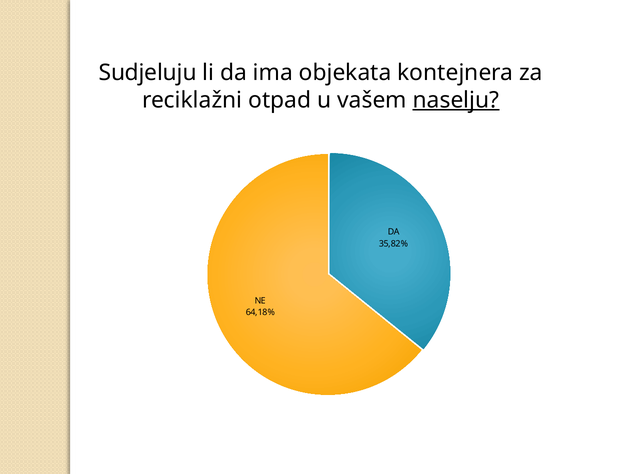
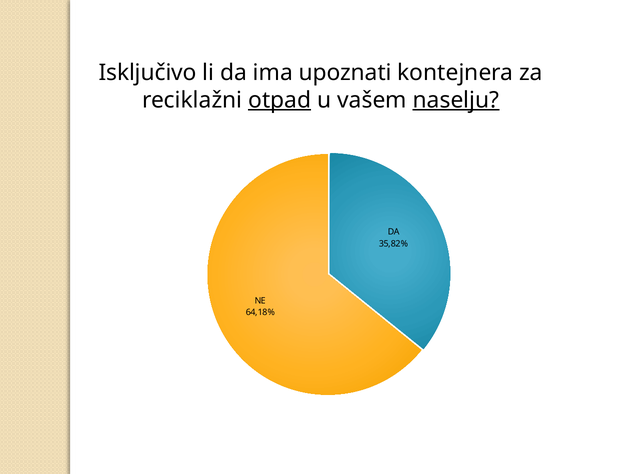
Sudjeluju: Sudjeluju -> Isključivo (148, 73)
objekata: objekata -> upoznati (345, 73)
otpad underline: none -> present (280, 100)
